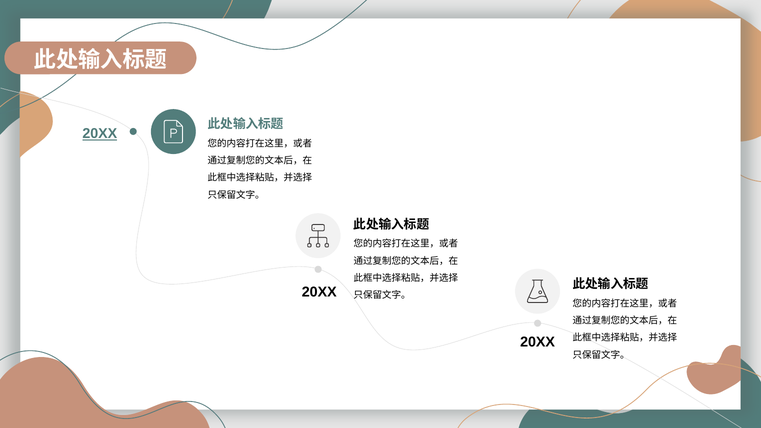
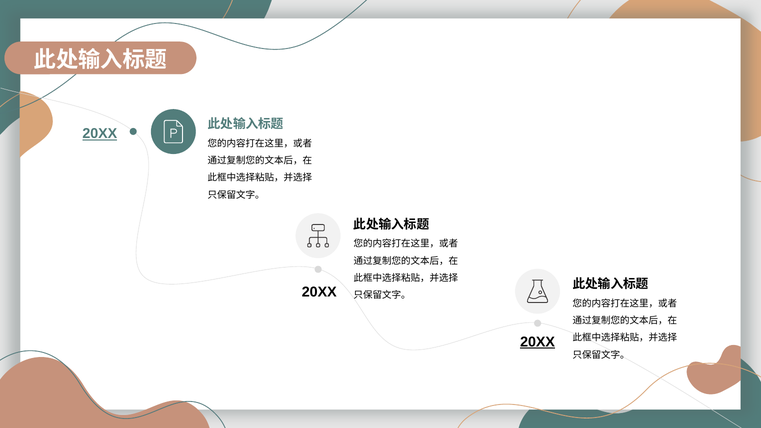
20XX underline: none -> present (538, 342)
